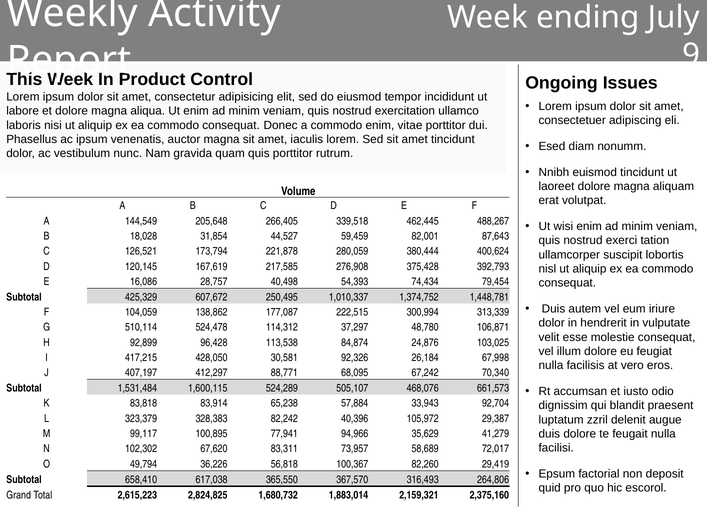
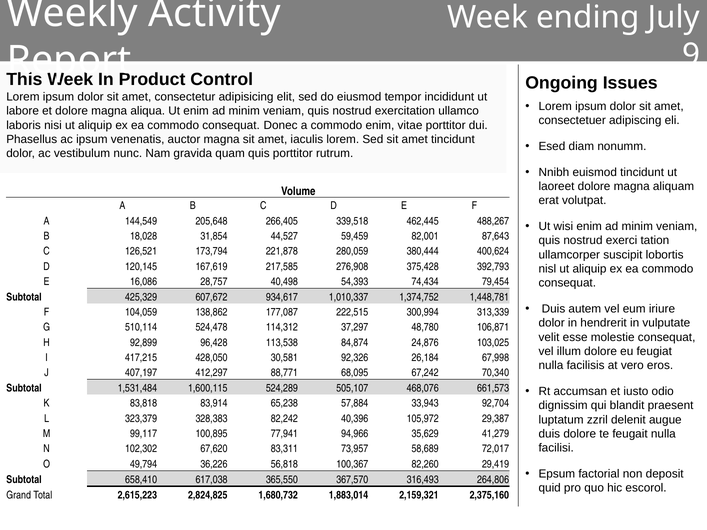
250,495: 250,495 -> 934,617 (282, 297)
